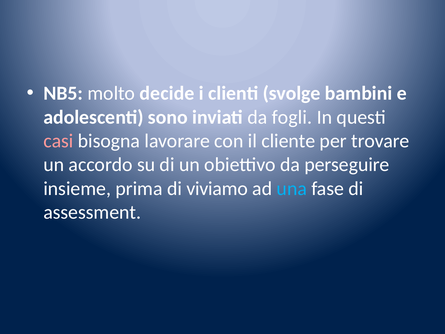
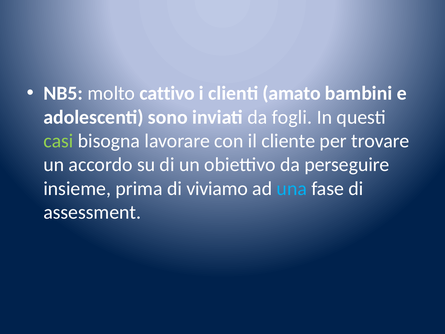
decide: decide -> cattivo (167, 93)
svolge: svolge -> amato (292, 93)
casi colour: pink -> light green (58, 141)
